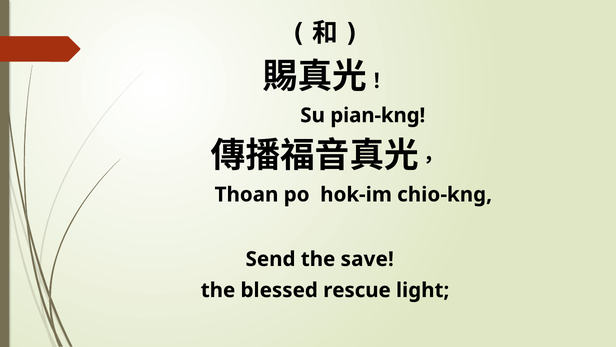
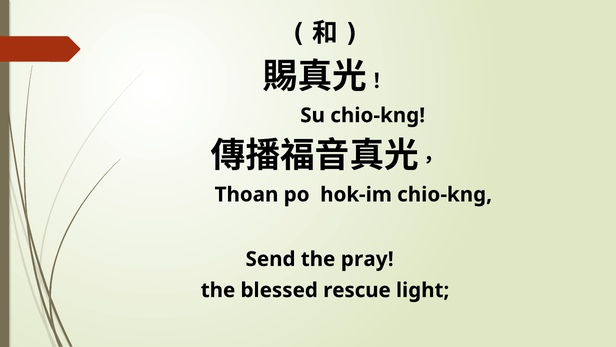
Su pian-kng: pian-kng -> chio-kng (378, 115)
save: save -> pray (367, 259)
